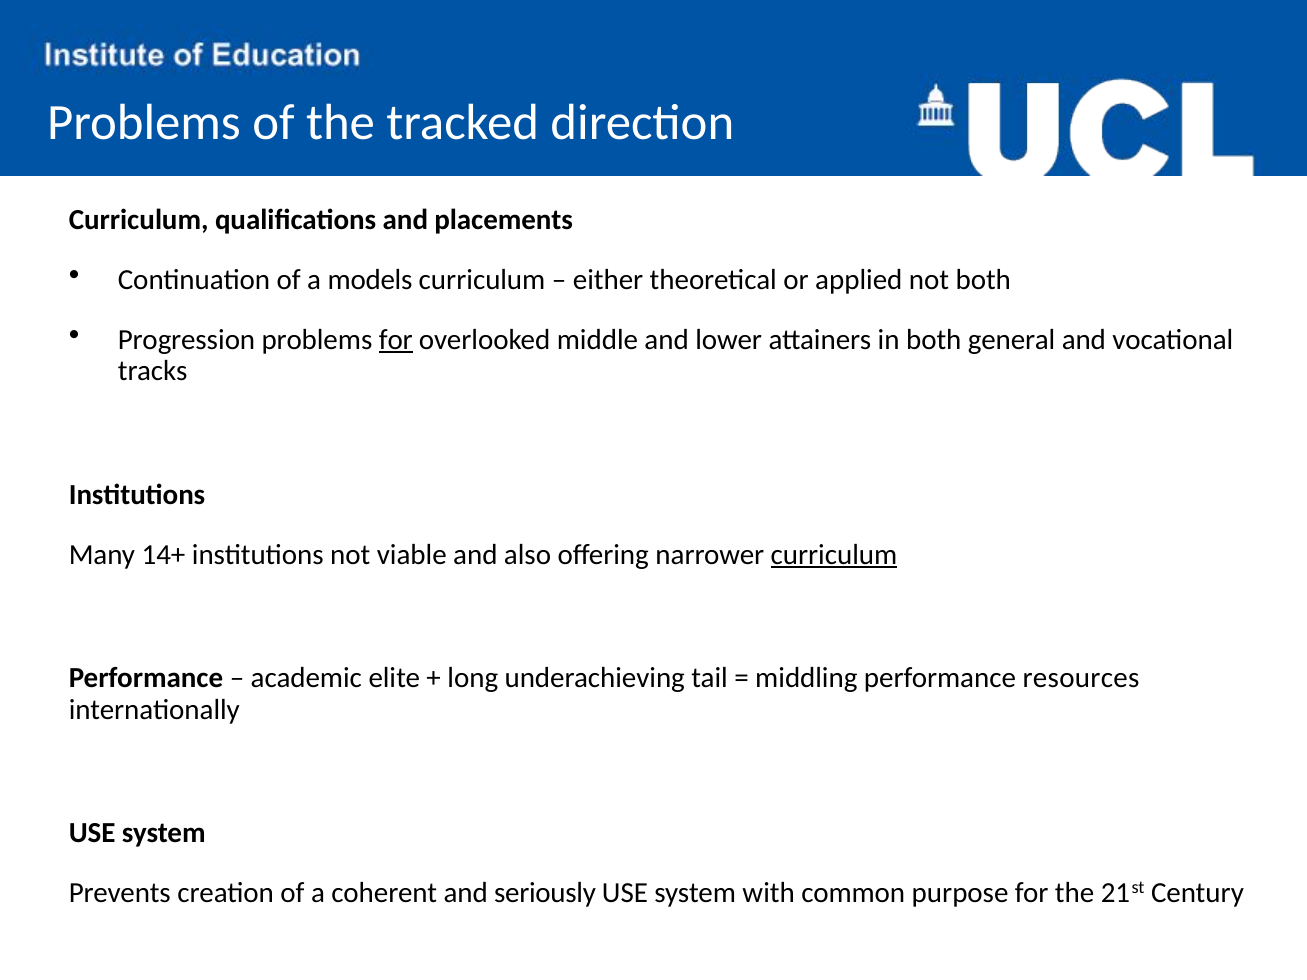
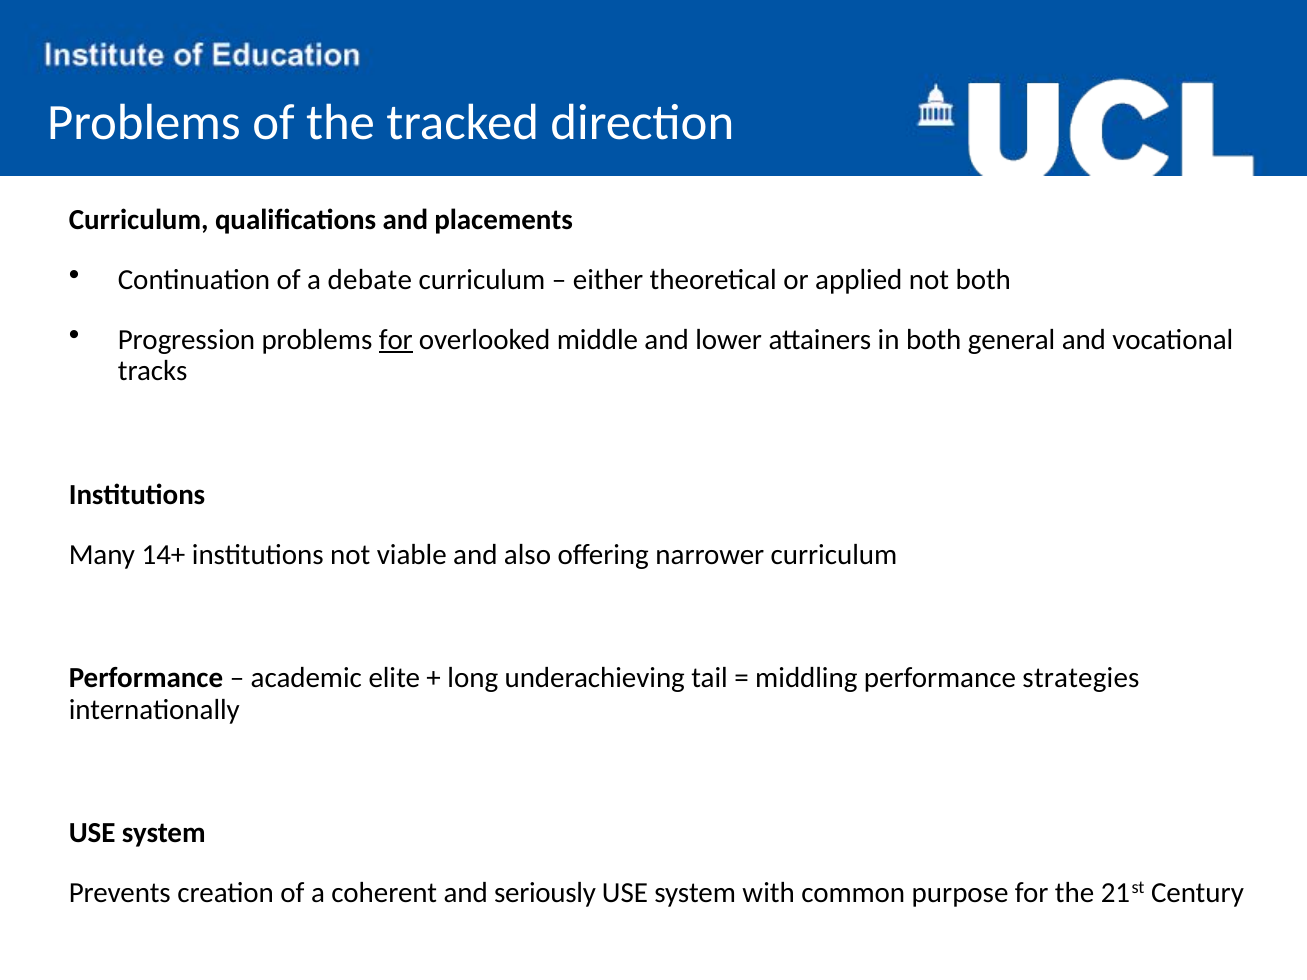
models: models -> debate (370, 280)
curriculum underline: present -> none (834, 555)
resources: resources -> strategies (1081, 678)
